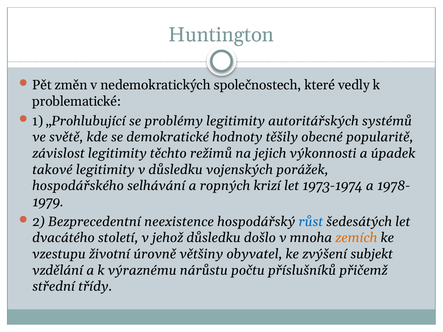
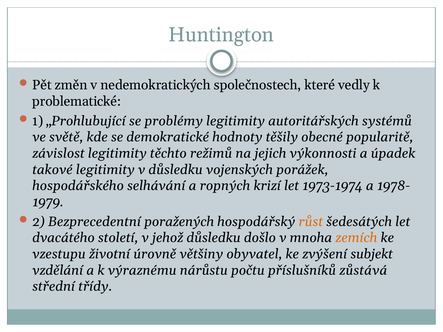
neexistence: neexistence -> poražených (179, 222)
růst colour: blue -> orange (311, 222)
přičemž: přičemž -> zůstává (363, 271)
